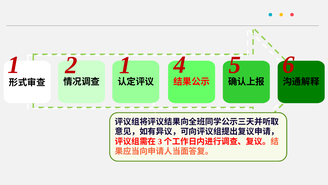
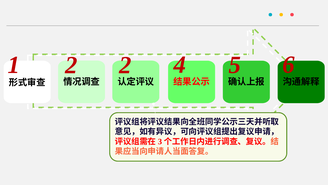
2 1: 1 -> 2 (125, 65)
